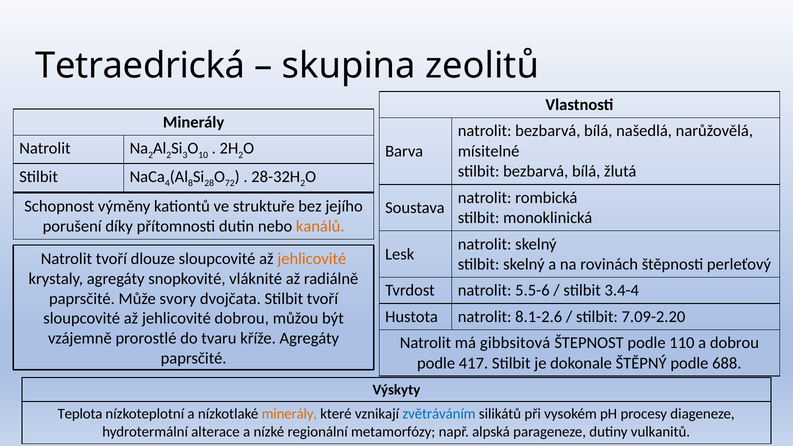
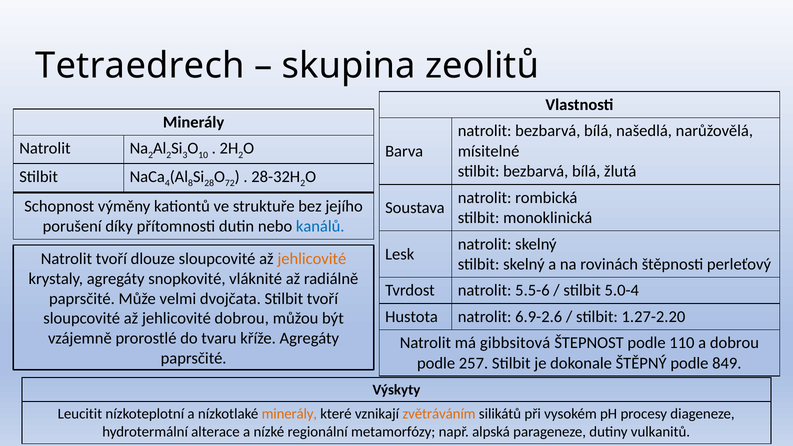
Tetraedrická: Tetraedrická -> Tetraedrech (140, 66)
kanálů colour: orange -> blue (320, 226)
3.4-4: 3.4-4 -> 5.0-4 (622, 291)
svory: svory -> velmi (178, 299)
8.1-2.6: 8.1-2.6 -> 6.9-2.6 (539, 317)
7.09-2.20: 7.09-2.20 -> 1.27-2.20 (653, 317)
417: 417 -> 257 (474, 363)
688: 688 -> 849 (727, 363)
Teplota: Teplota -> Leucitit (80, 414)
zvětráváním colour: blue -> orange (439, 414)
